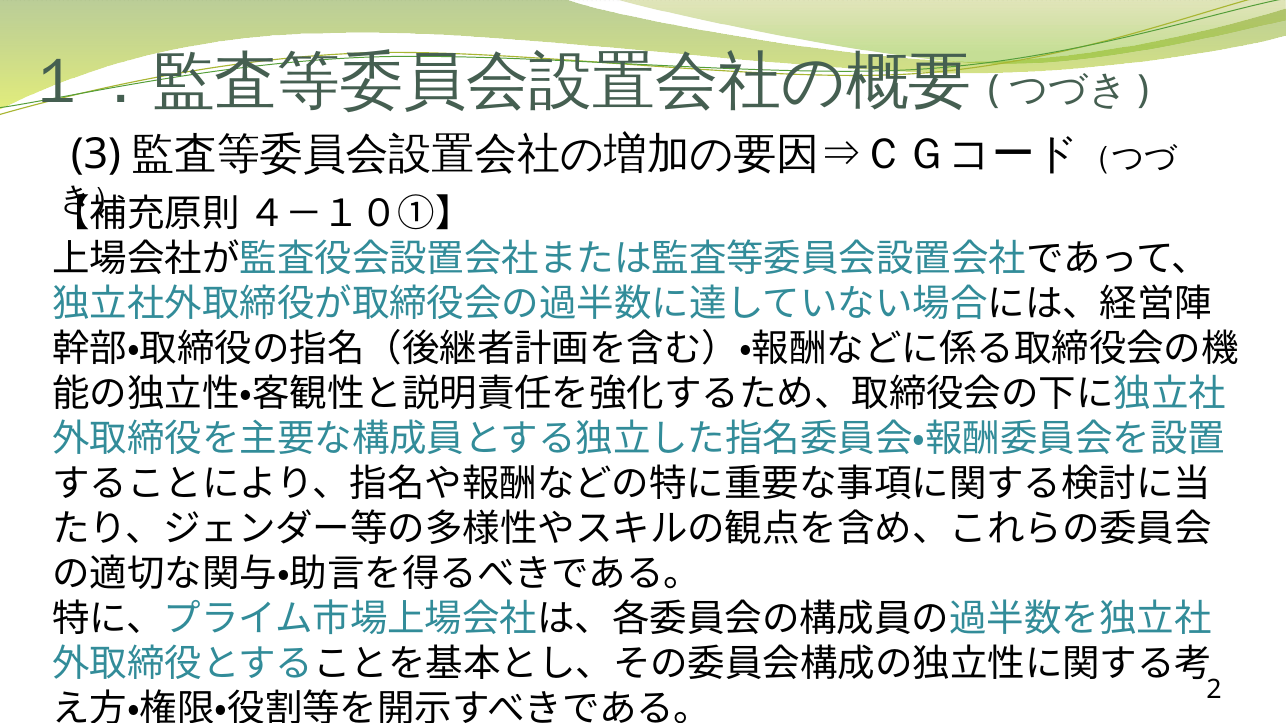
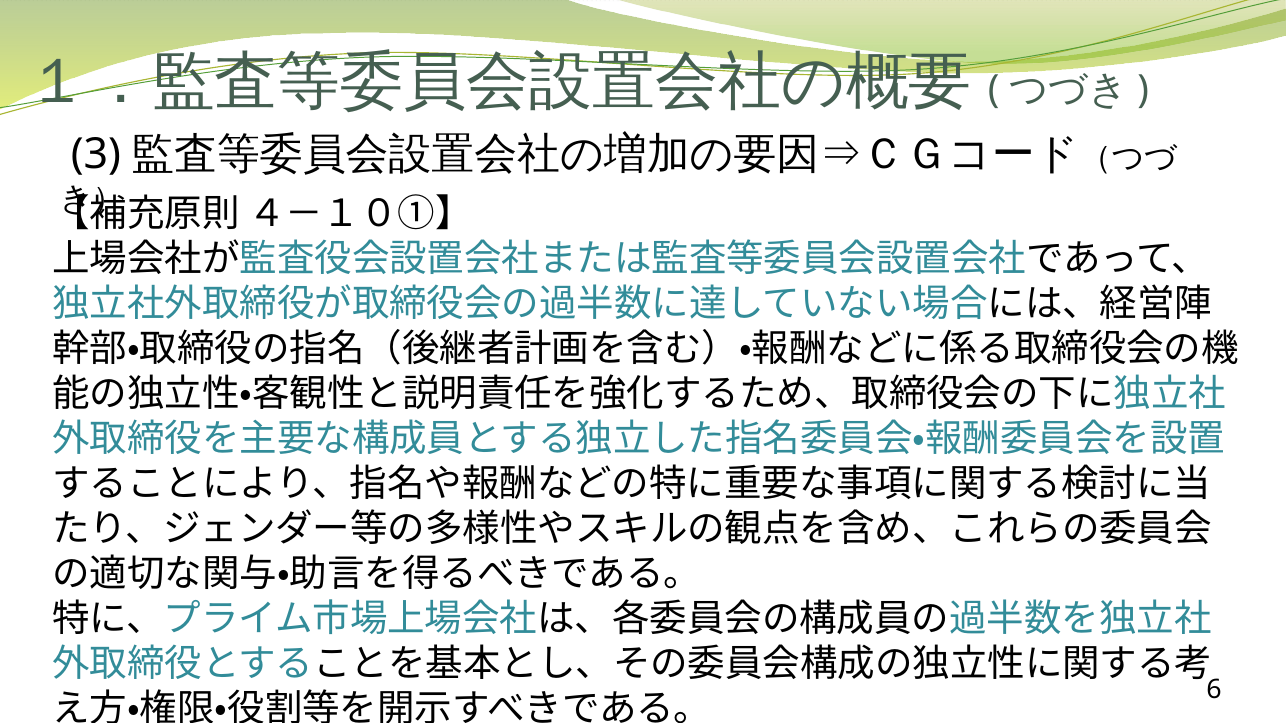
2: 2 -> 6 (1214, 690)
